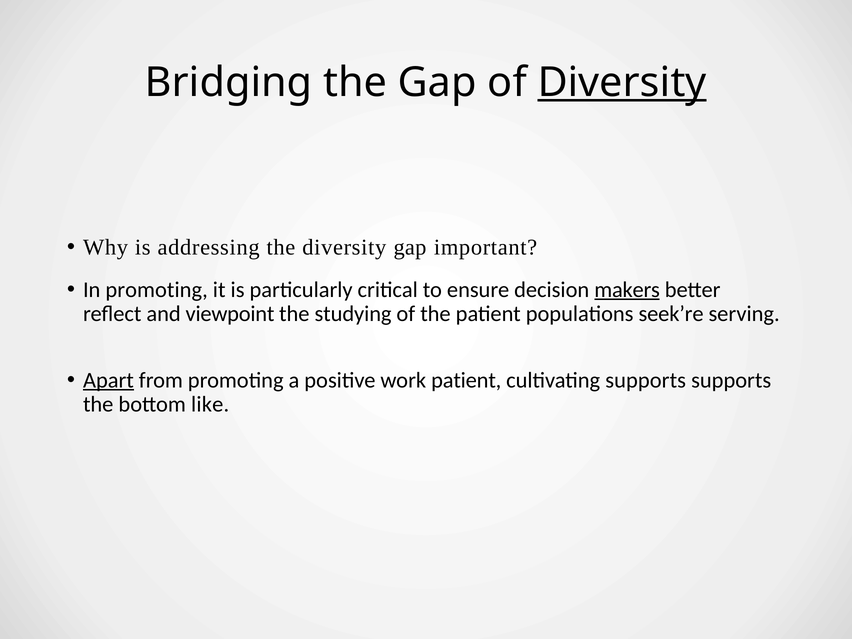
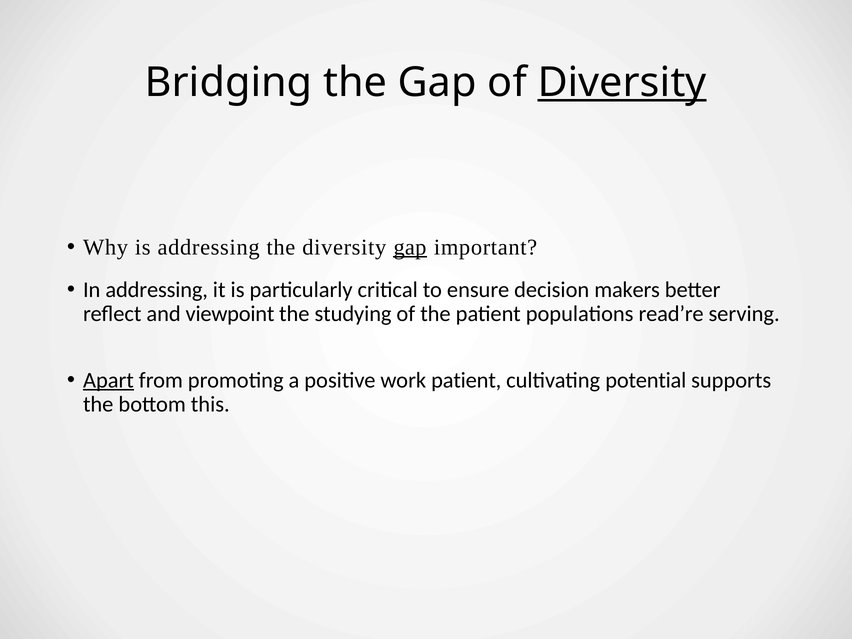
gap underline: none -> present (410, 247)
In promoting: promoting -> addressing (157, 290)
makers underline: present -> none (627, 290)
seek’re: seek’re -> read’re (671, 314)
cultivating supports: supports -> potential (646, 380)
like: like -> this (210, 404)
